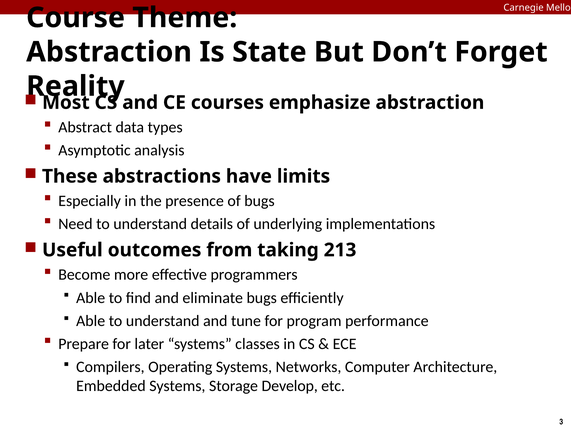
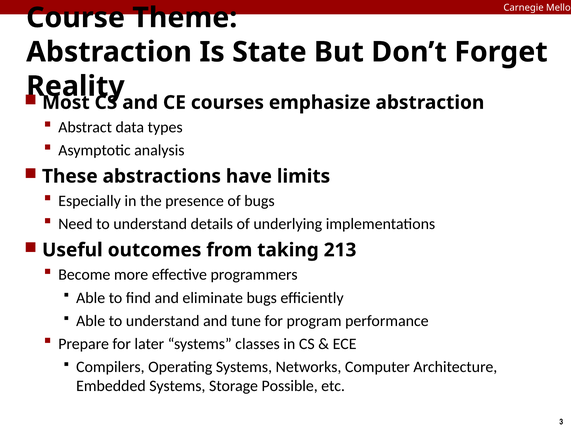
Develop: Develop -> Possible (290, 385)
